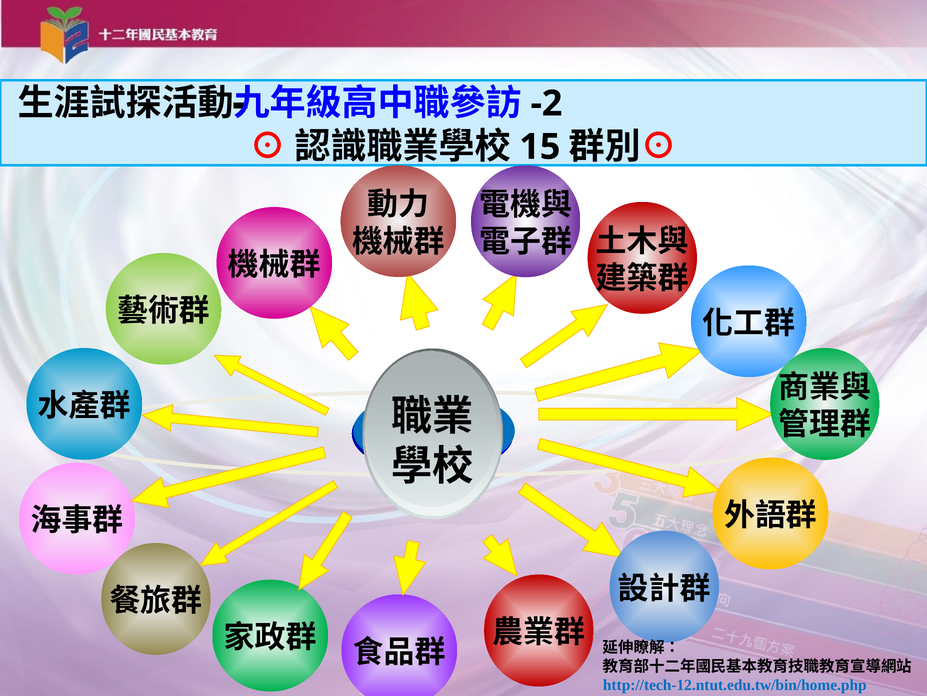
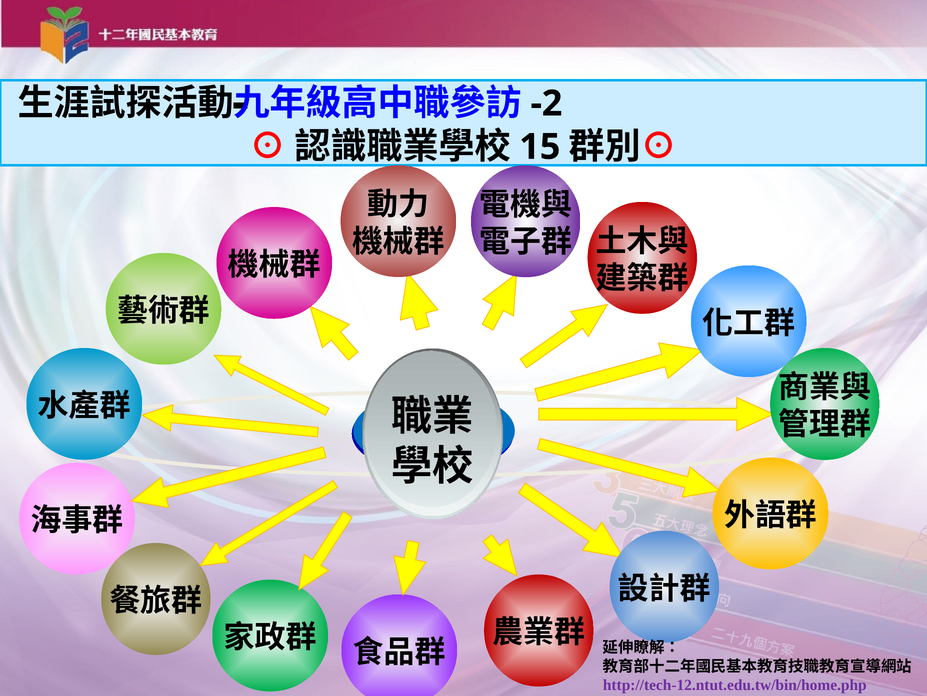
http://tech-12.ntut.edu.tw/bin/home.php colour: blue -> purple (735, 684)
